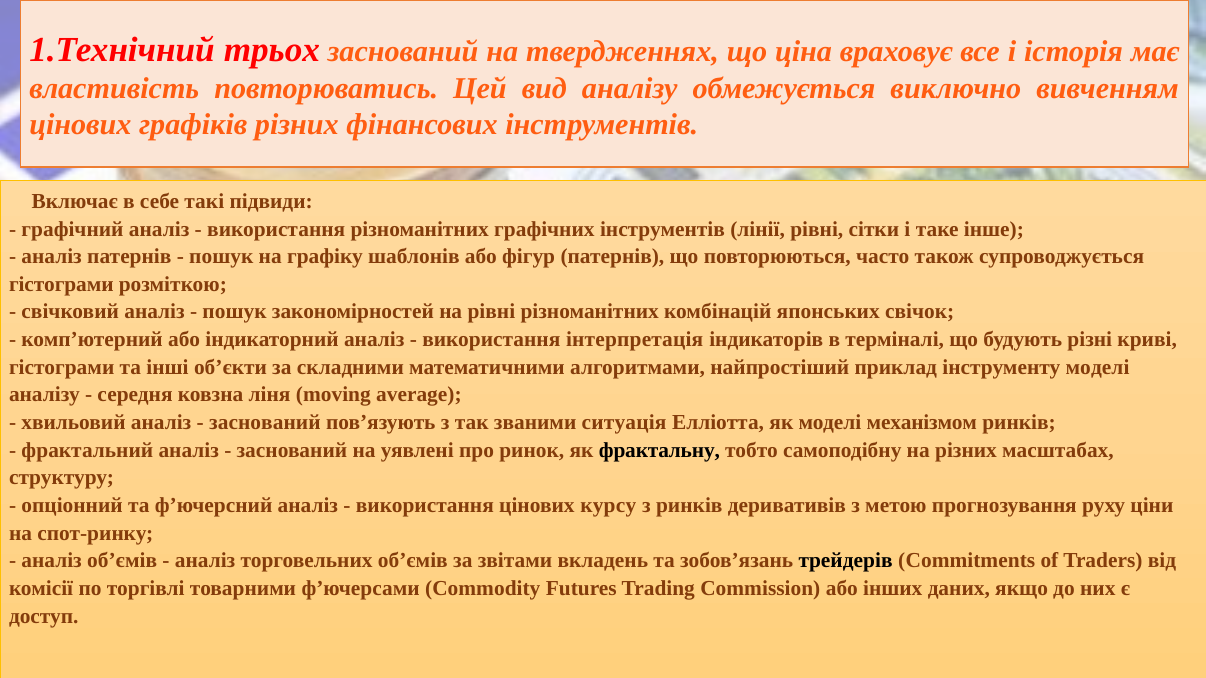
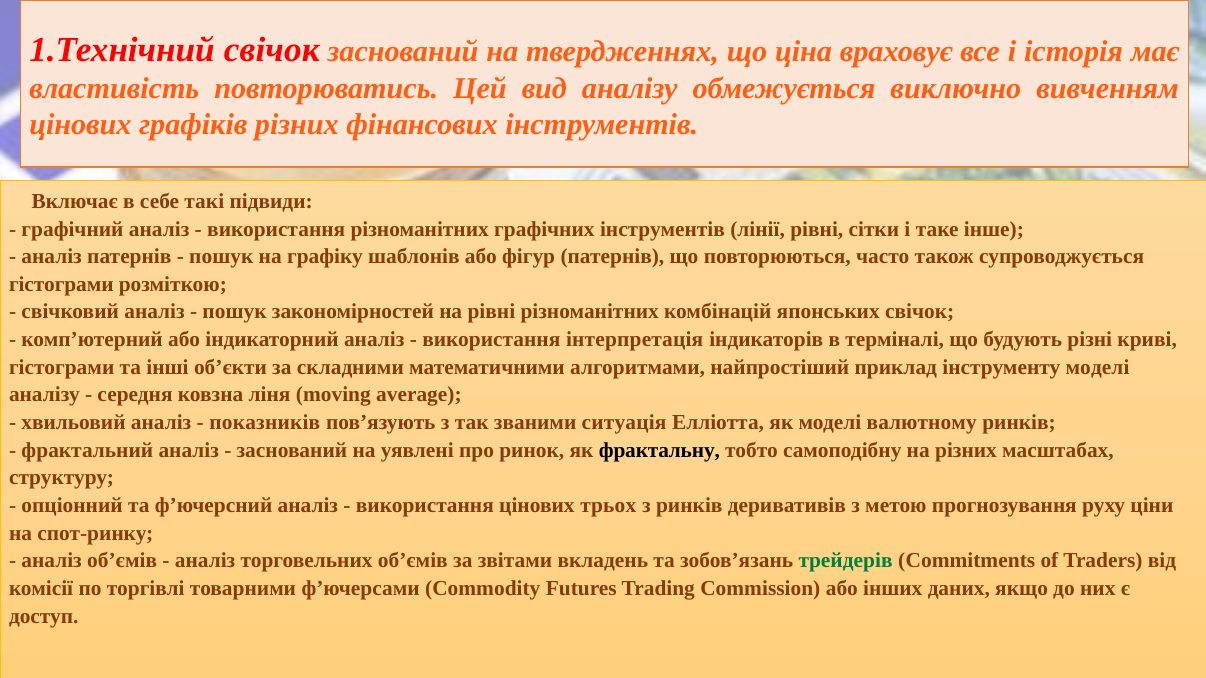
1.Технічний трьох: трьох -> свічок (272, 50)
заснований: заснований -> показників (265, 423)
механізмом: механізмом -> валютному (922, 423)
курсу: курсу -> трьох (608, 506)
трейдерів colour: black -> green (846, 561)
